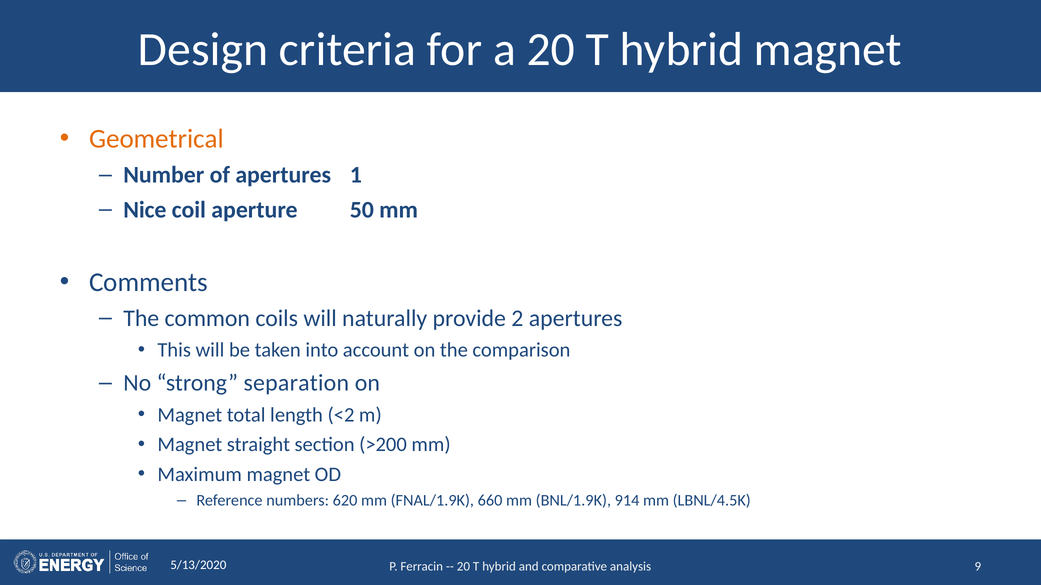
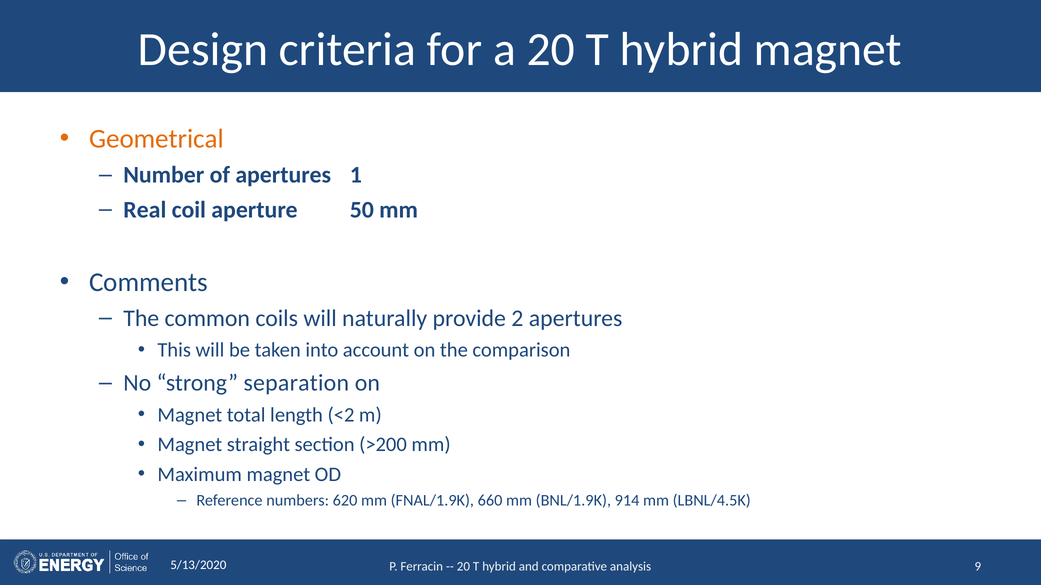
Nice: Nice -> Real (145, 210)
